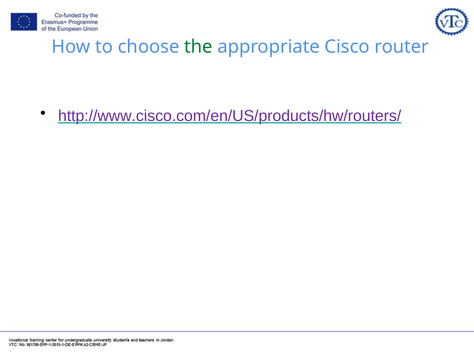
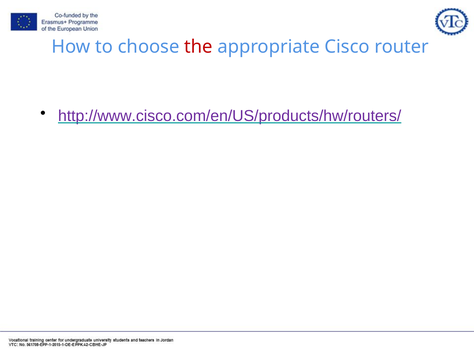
the colour: green -> red (198, 47)
